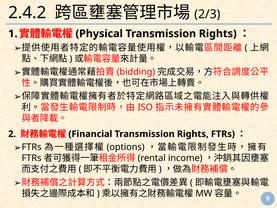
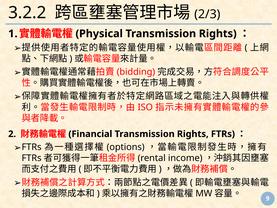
2.4.2: 2.4.2 -> 3.2.2 (27, 13)
